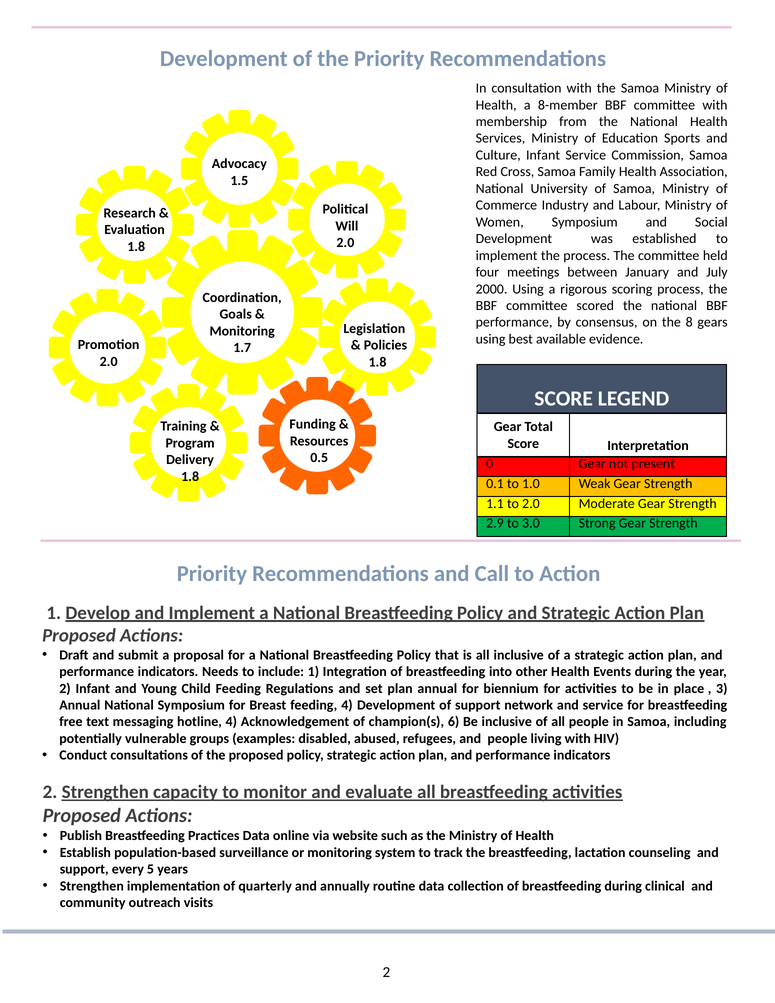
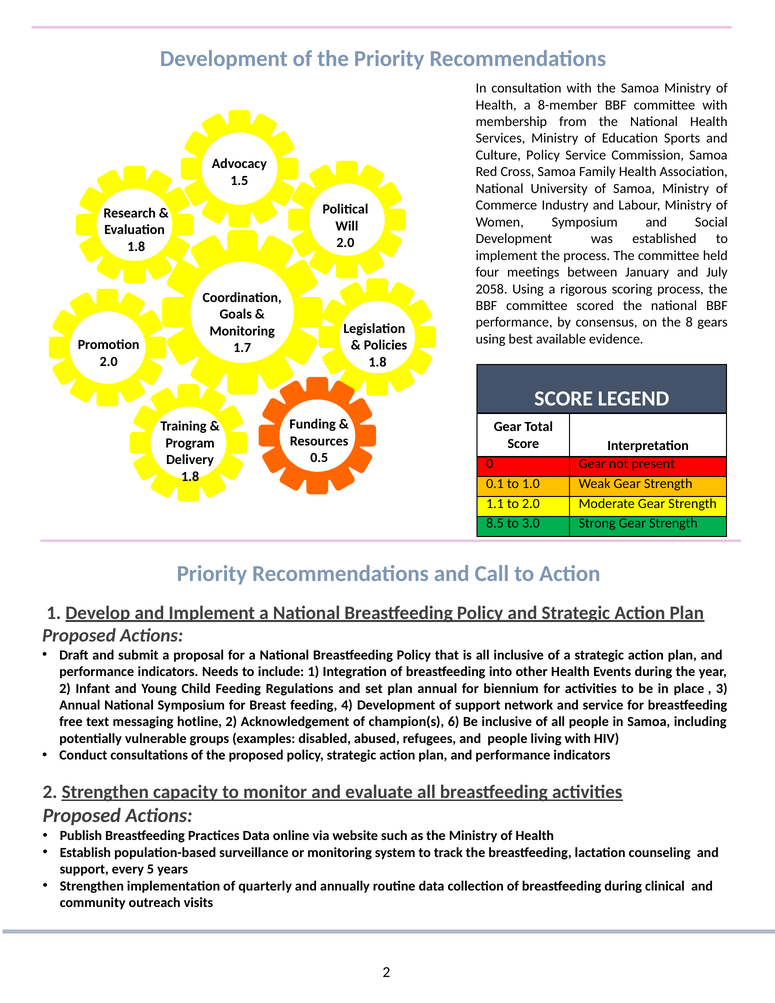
Culture Infant: Infant -> Policy (543, 155)
2000: 2000 -> 2058 (492, 289)
2.9: 2.9 -> 8.5 (495, 523)
hotline 4: 4 -> 2 (231, 722)
